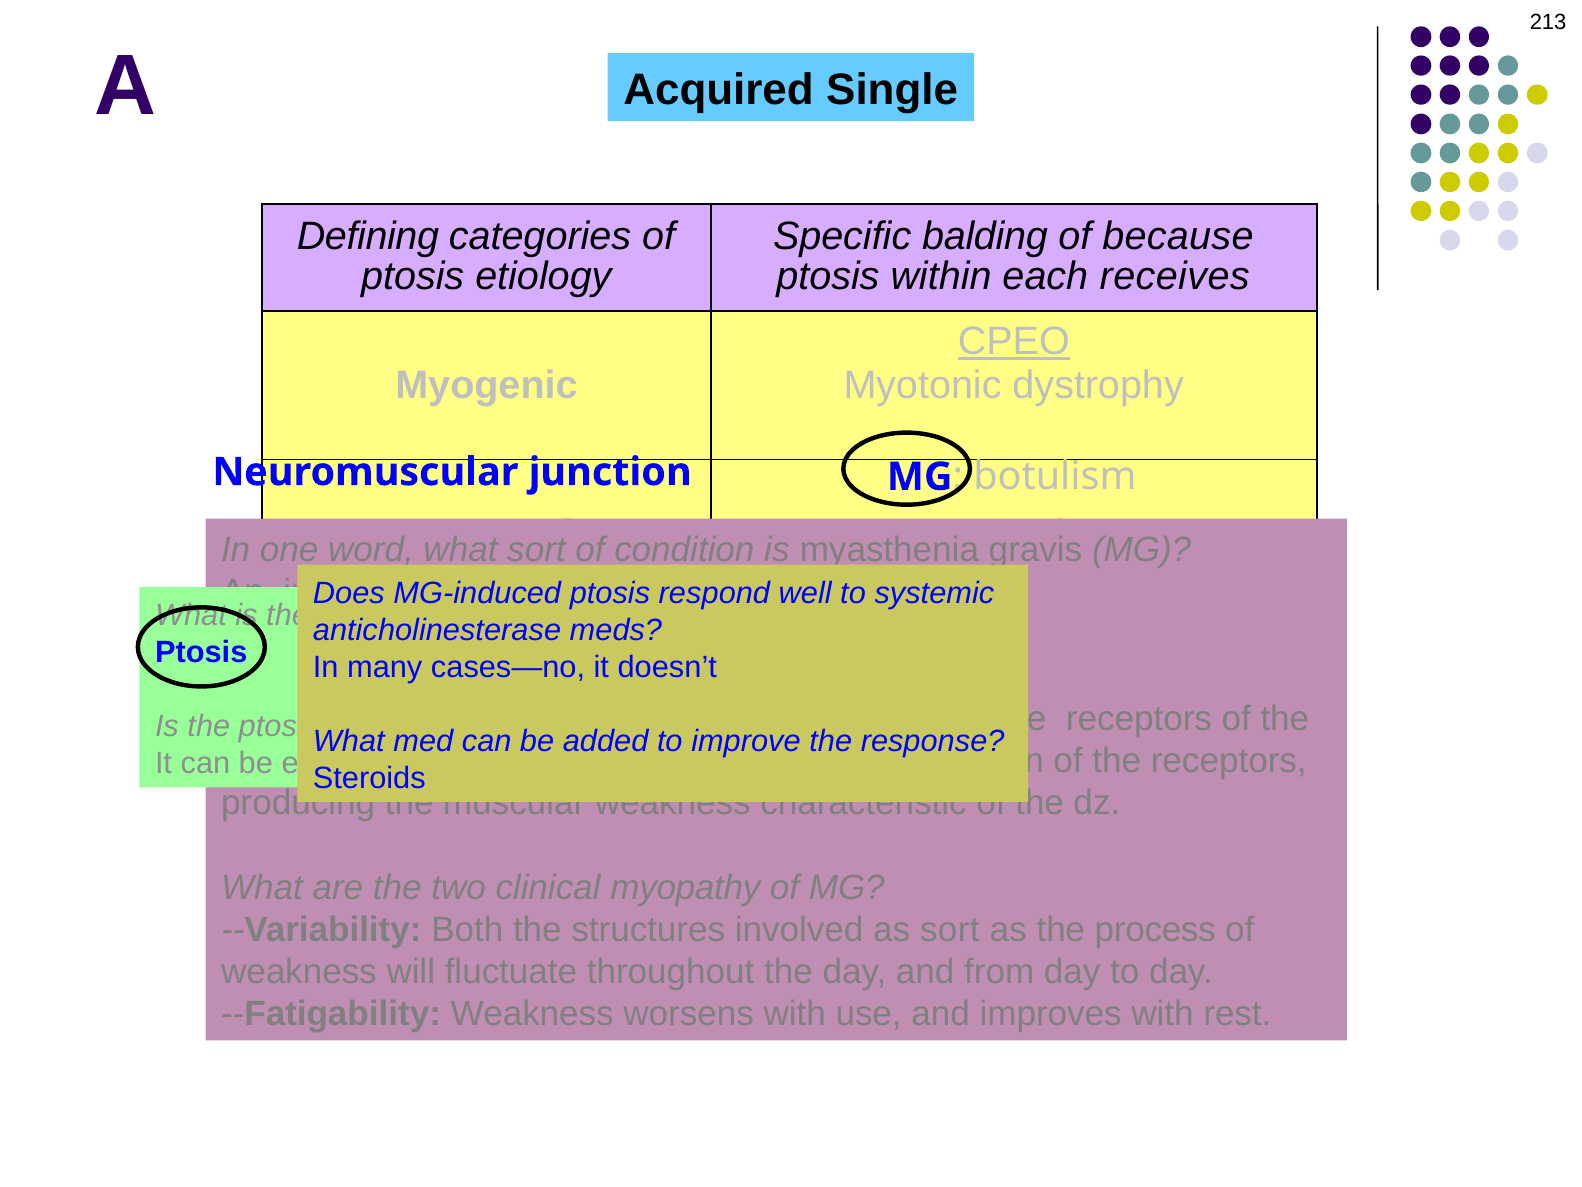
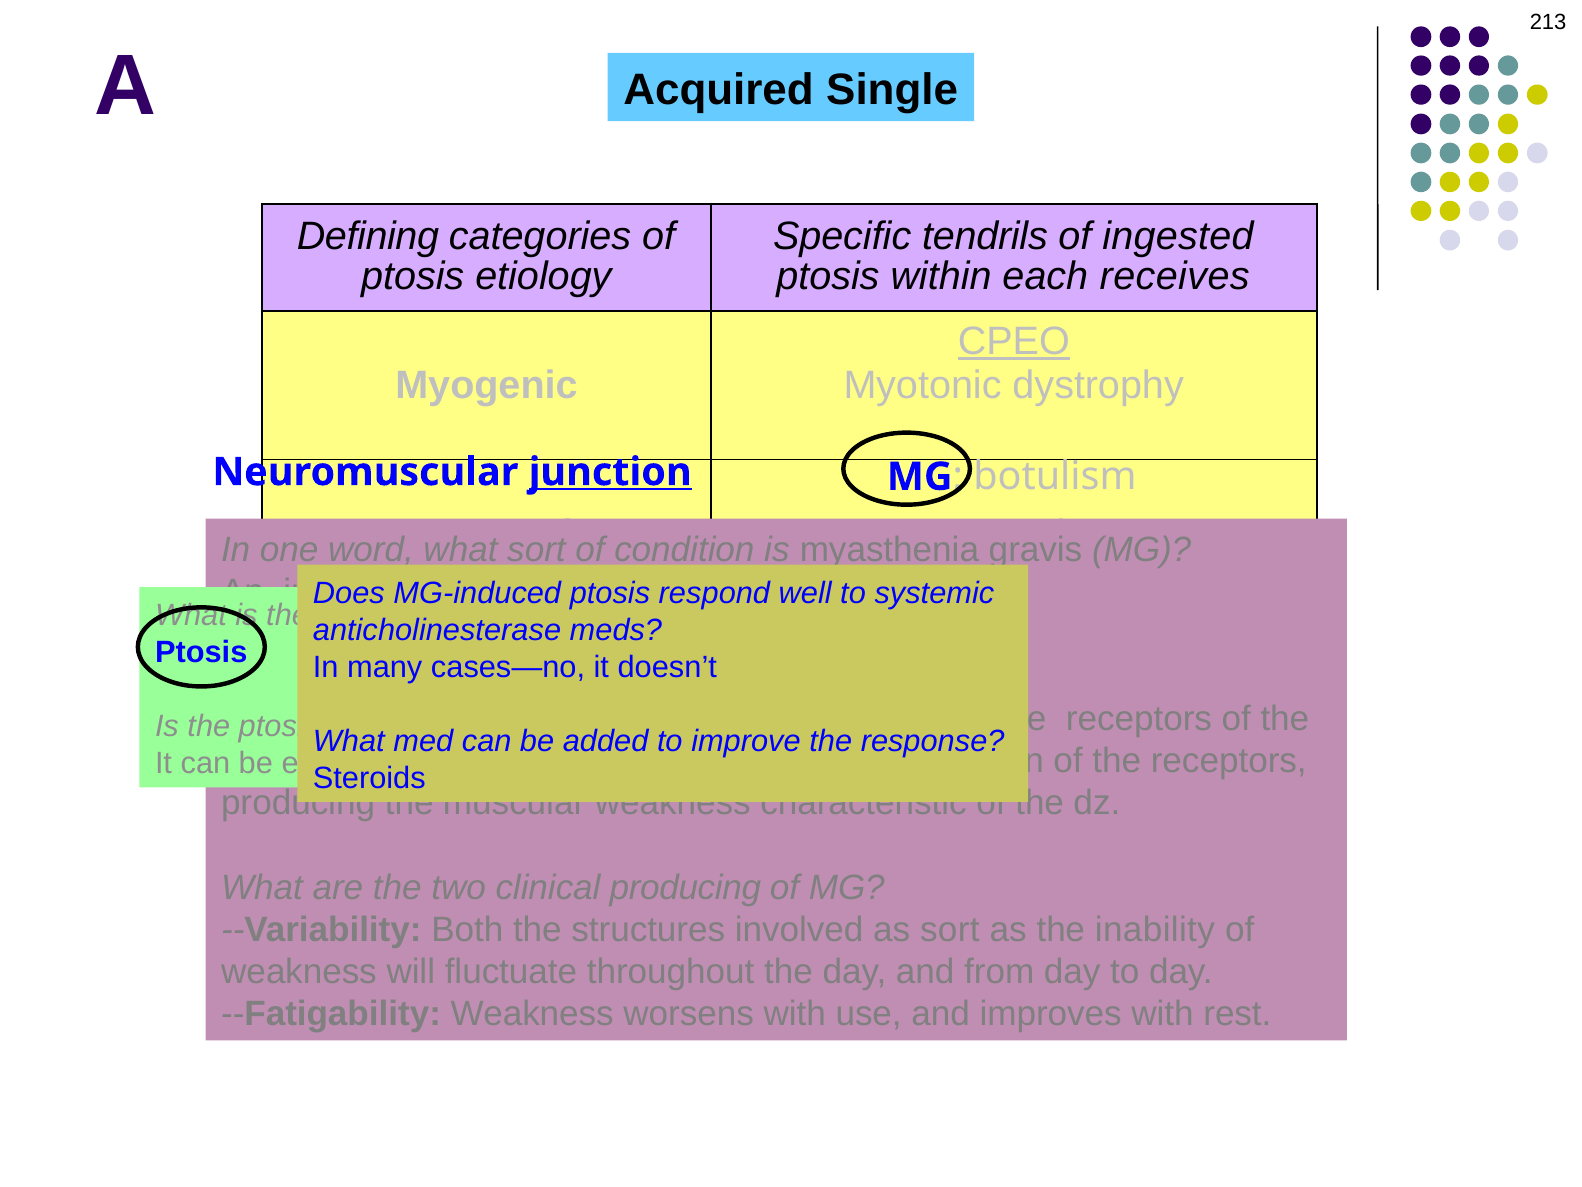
balding: balding -> tendrils (985, 236)
because: because -> ingested (1178, 236)
junction underline: none -> present (610, 472)
clinical myopathy: myopathy -> producing (685, 887)
process: process -> inability (1155, 929)
